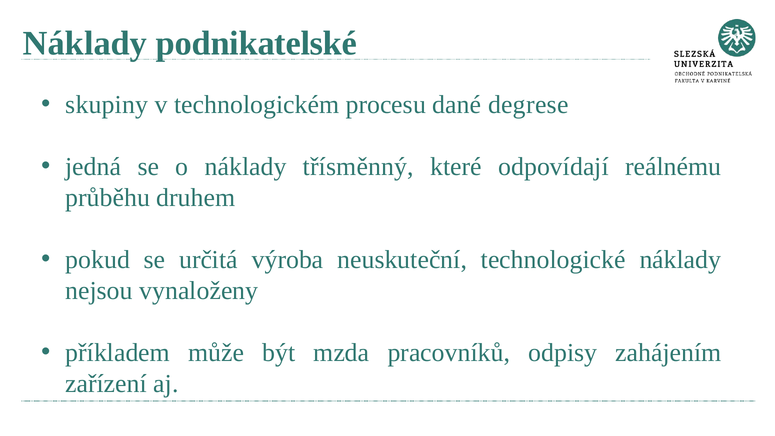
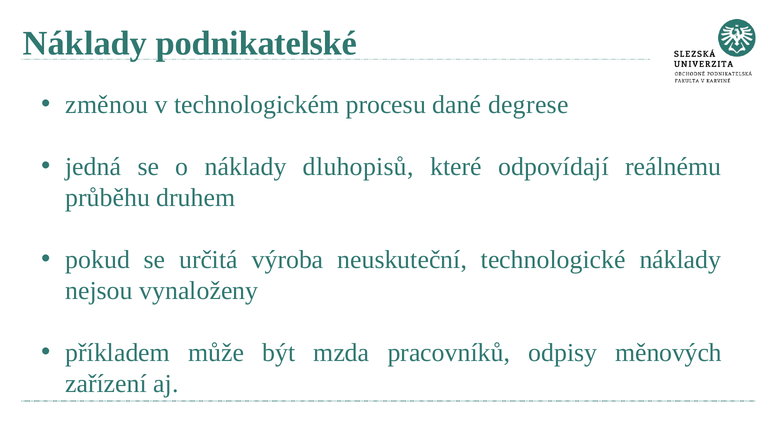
skupiny: skupiny -> změnou (107, 105)
třísměnný: třísměnný -> dluhopisů (358, 167)
zahájením: zahájením -> měnových (669, 353)
